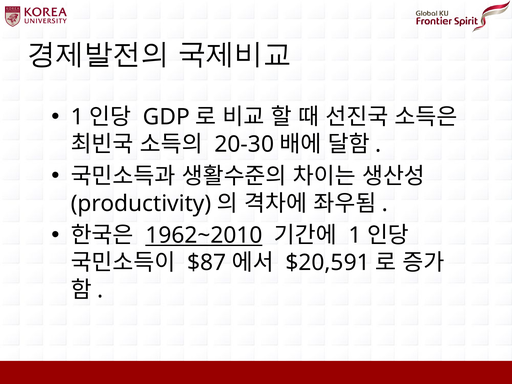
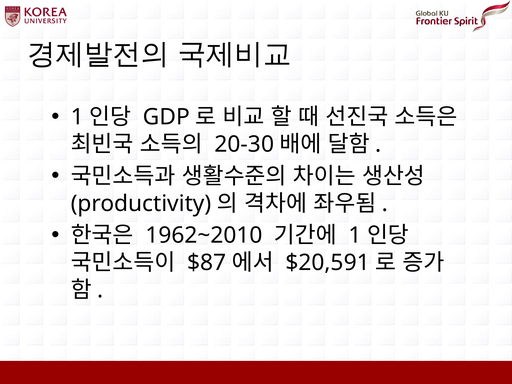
1962~2010 underline: present -> none (204, 235)
